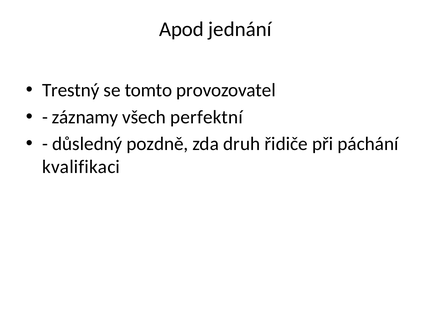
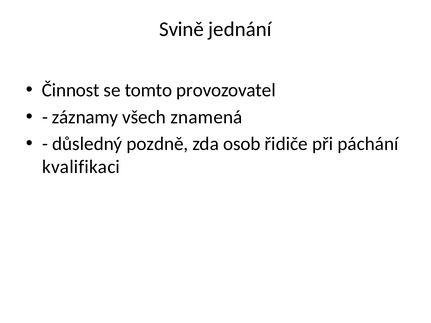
Apod: Apod -> Svině (182, 29)
Trestný: Trestný -> Činnost (71, 90)
perfektní: perfektní -> znamená (206, 117)
druh: druh -> osob (242, 144)
